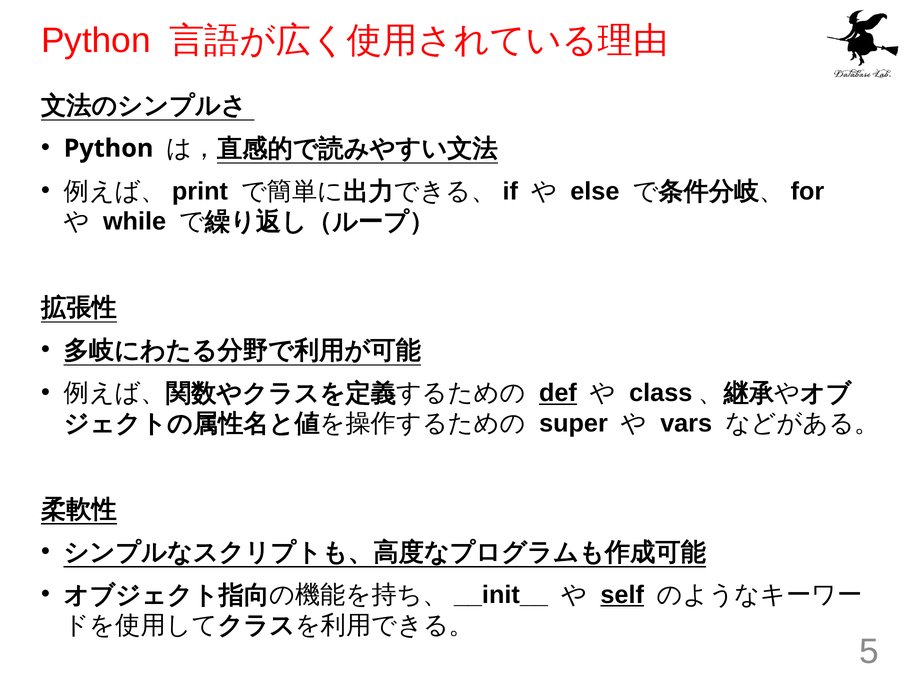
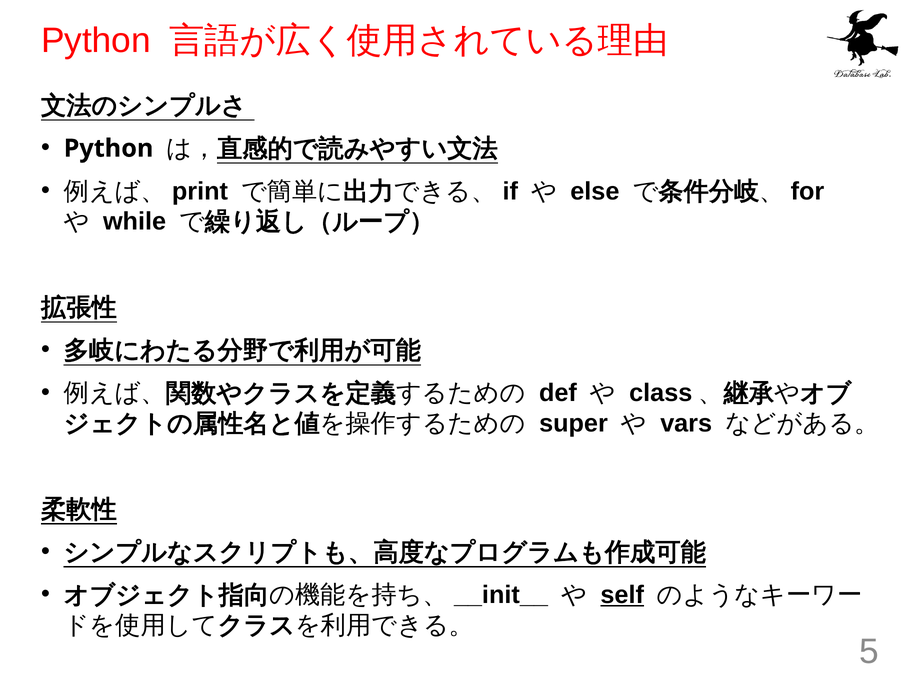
def underline: present -> none (558, 393)
